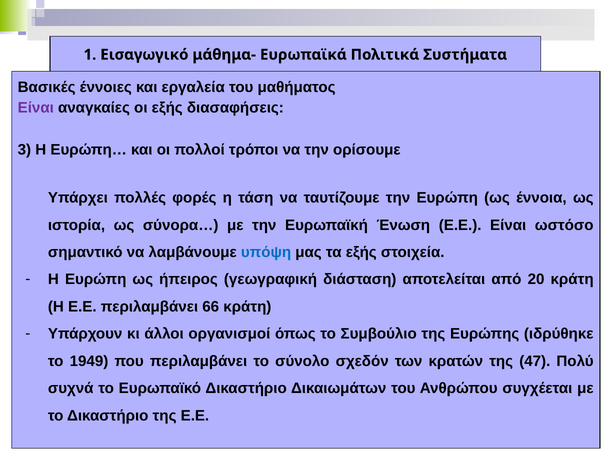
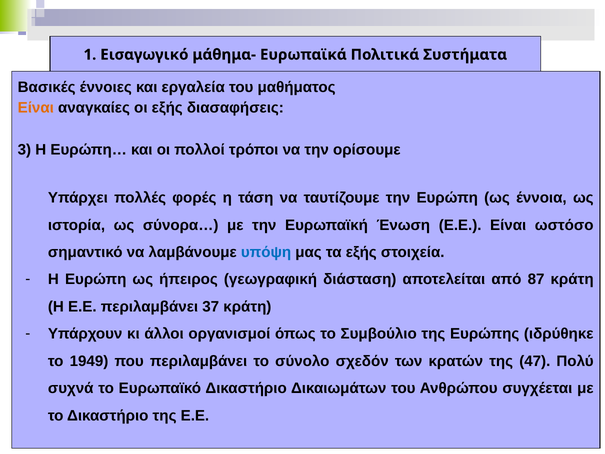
Είναι colour: purple -> orange (36, 108)
20: 20 -> 87 (536, 279)
66: 66 -> 37 (211, 307)
